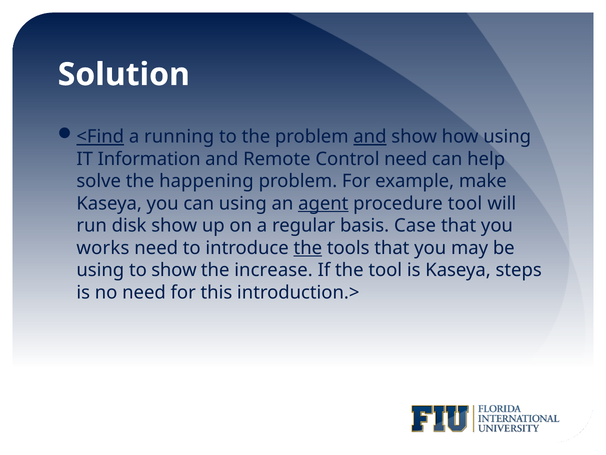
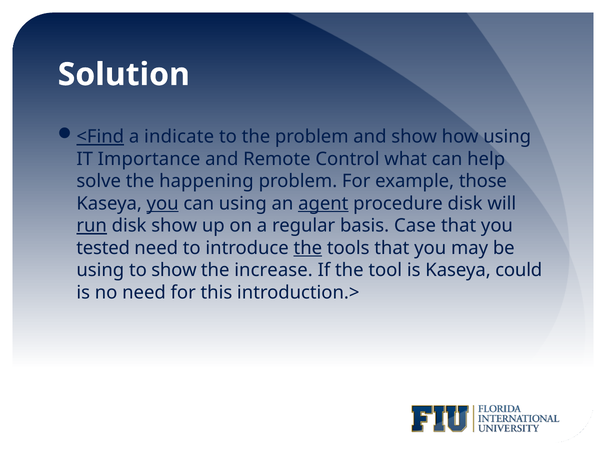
running: running -> indicate (179, 137)
and underline: present -> none (370, 137)
Information: Information -> Importance (149, 159)
Control need: need -> what (406, 159)
make: make -> those (483, 181)
you underline: none -> present (163, 203)
procedure tool: tool -> disk (465, 203)
run underline: none -> present (92, 225)
works: works -> tested (103, 248)
steps: steps -> could (519, 270)
